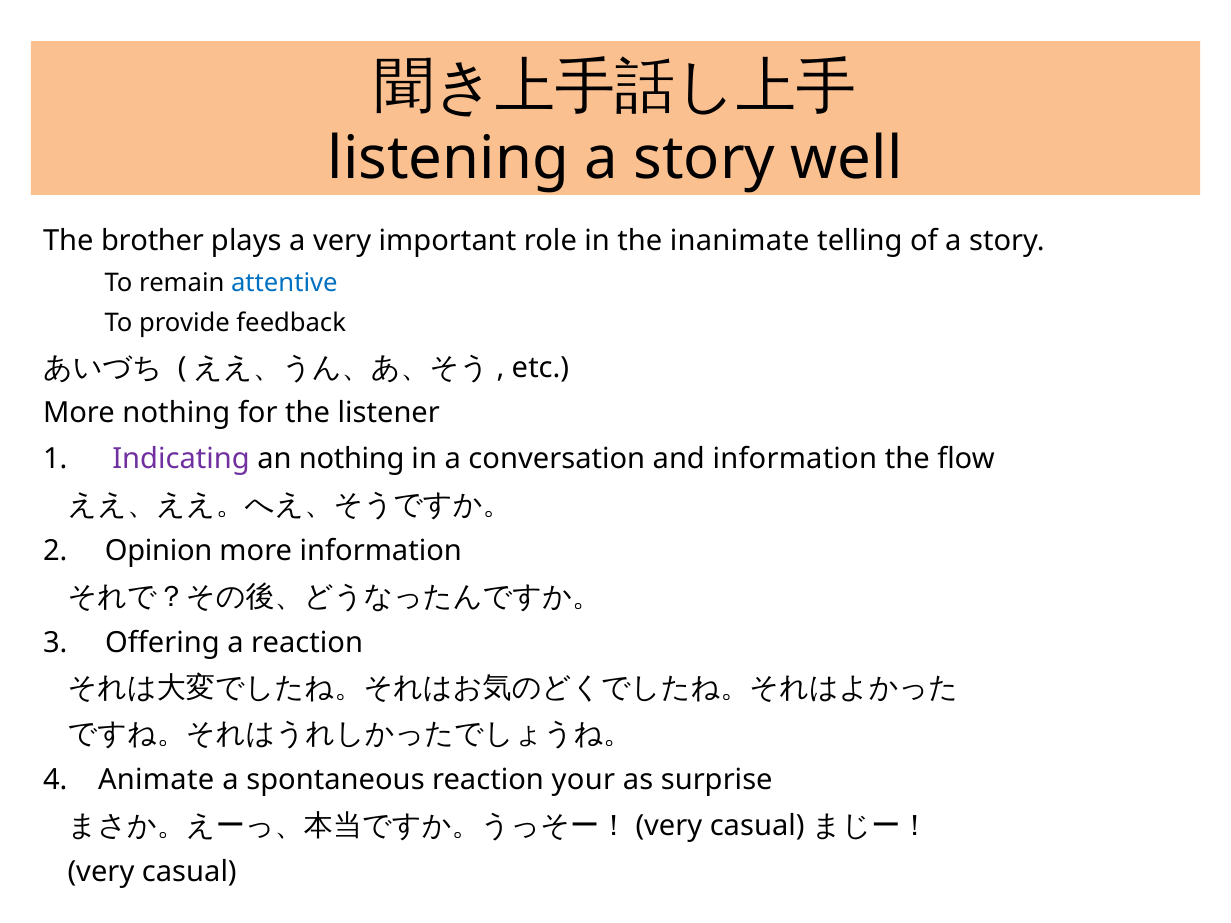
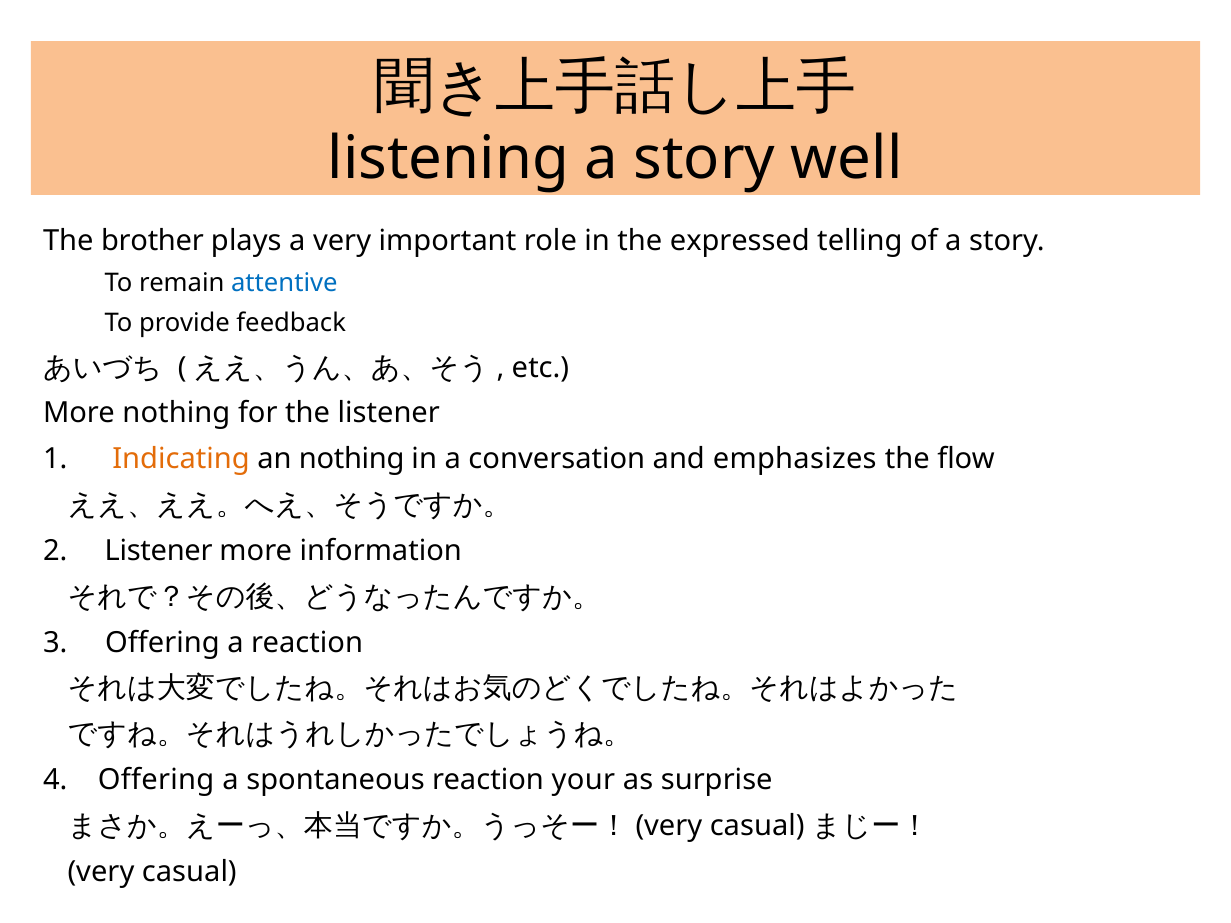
inanimate: inanimate -> expressed (740, 241)
Indicating colour: purple -> orange (181, 459)
and information: information -> emphasizes (795, 459)
2 Opinion: Opinion -> Listener (159, 551)
4 Animate: Animate -> Offering (156, 780)
